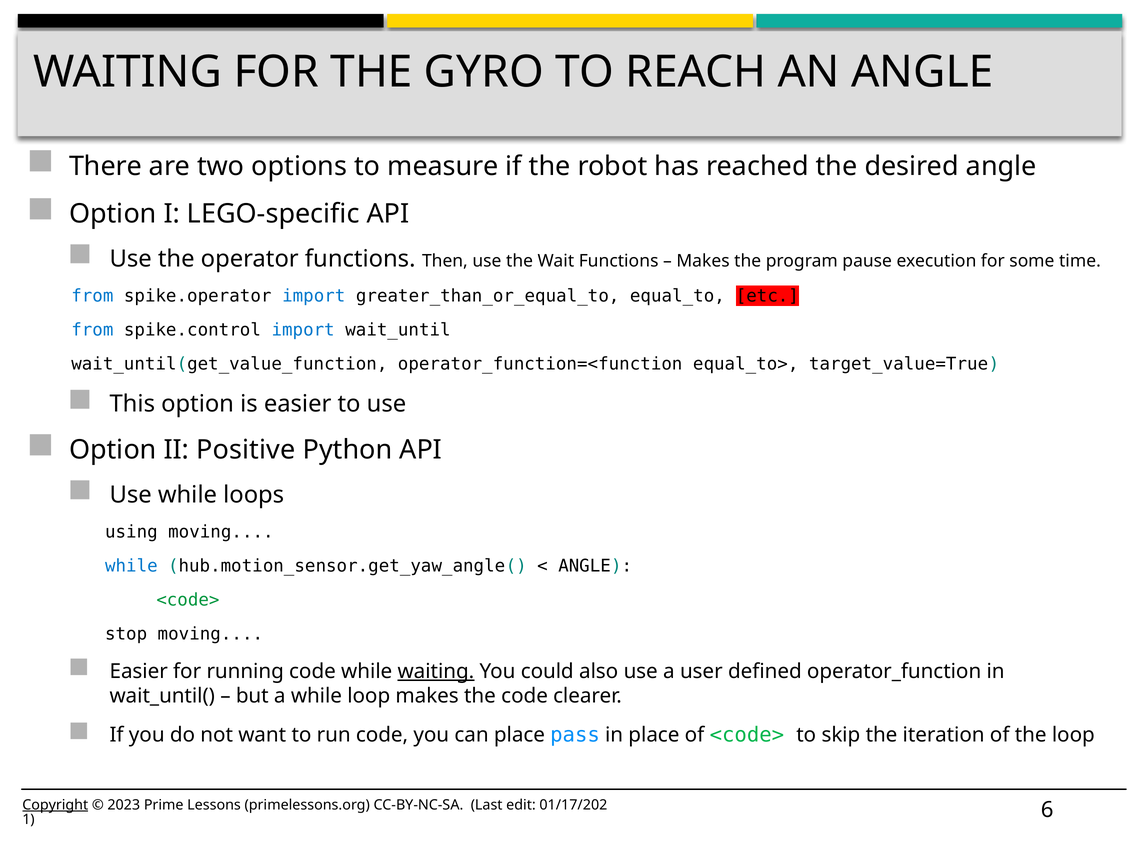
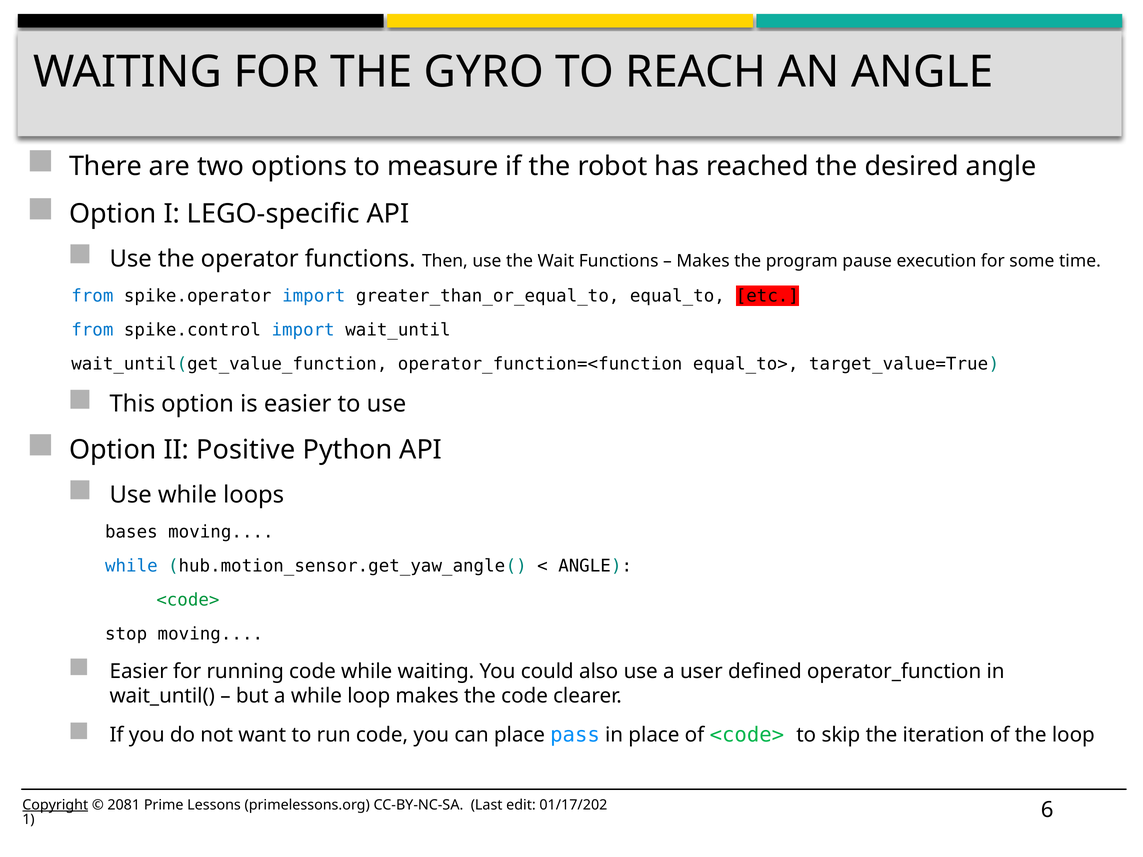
using: using -> bases (131, 532)
waiting underline: present -> none (436, 672)
2023: 2023 -> 2081 (124, 805)
